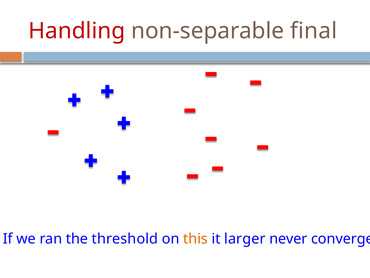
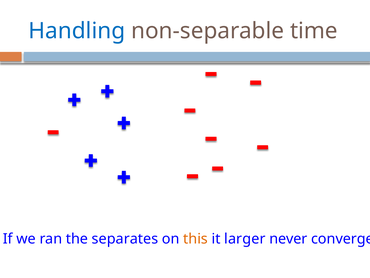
Handling colour: red -> blue (77, 31)
final: final -> time (314, 31)
threshold: threshold -> separates (125, 238)
